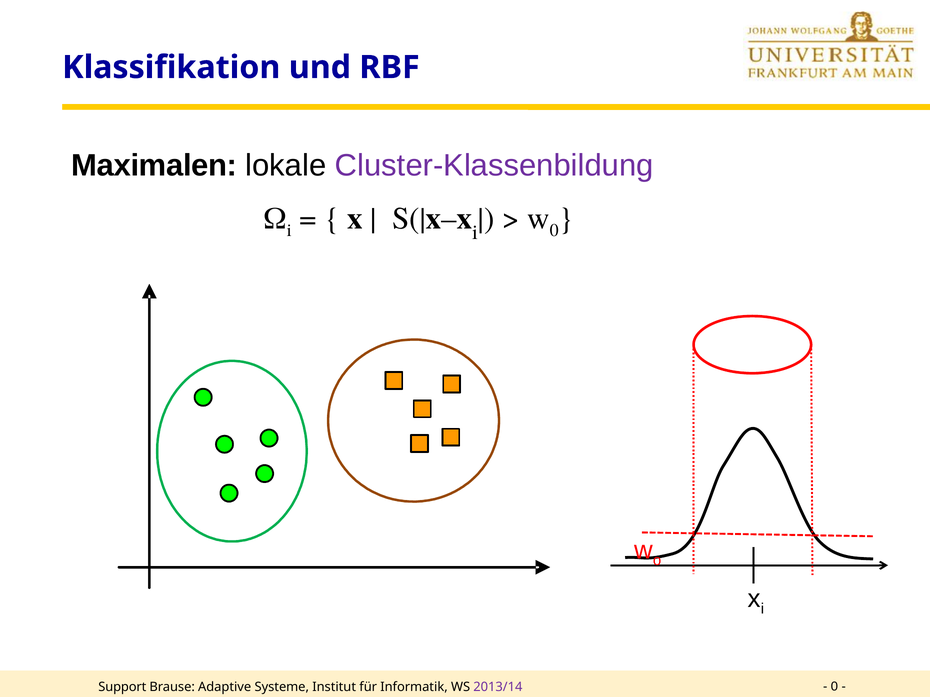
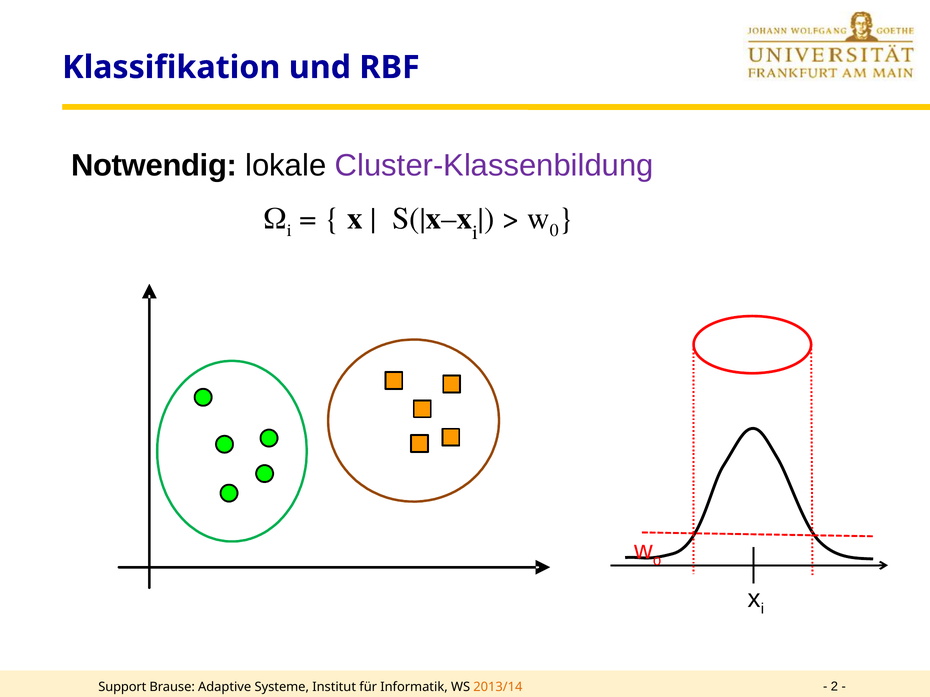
Maximalen: Maximalen -> Notwendig (154, 166)
2013/14 colour: purple -> orange (498, 688)
0: 0 -> 2 (834, 687)
